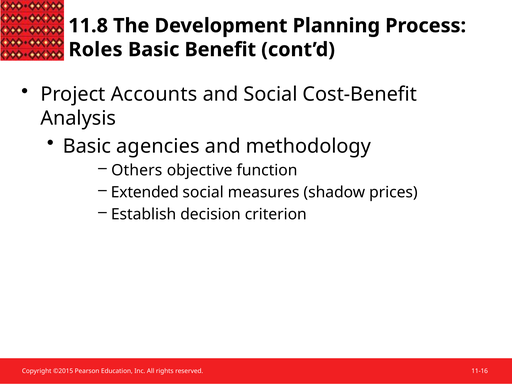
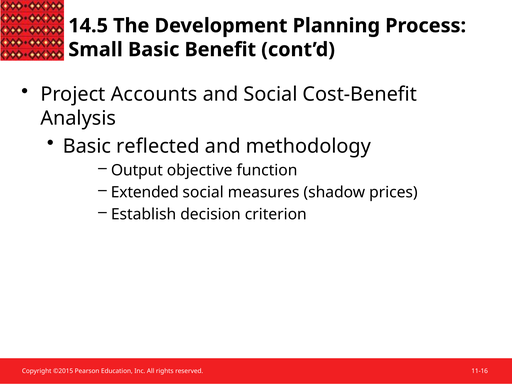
11.8: 11.8 -> 14.5 (88, 26)
Roles: Roles -> Small (96, 50)
agencies: agencies -> reflected (158, 146)
Others: Others -> Output (137, 170)
